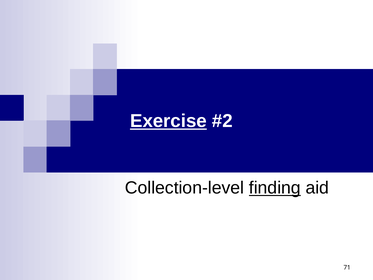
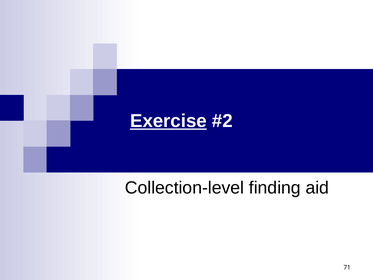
finding underline: present -> none (275, 188)
